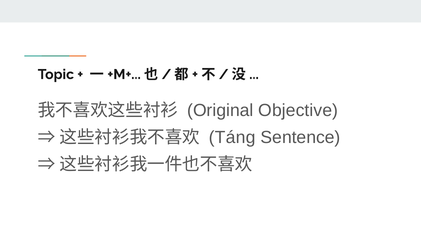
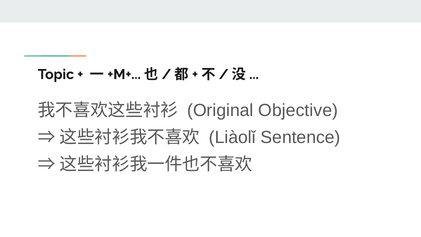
Táng: Táng -> Liàolǐ (232, 137)
